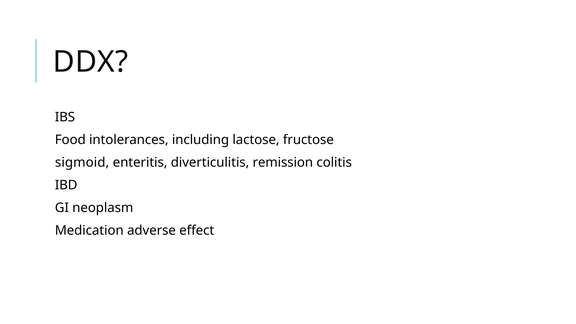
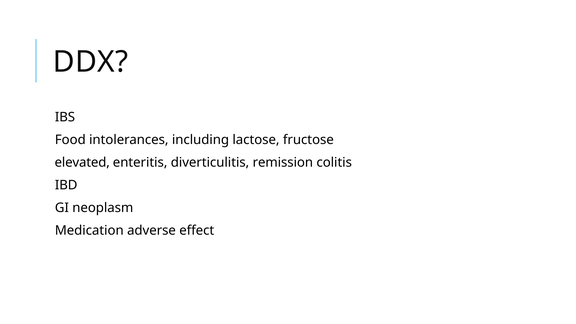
sigmoid: sigmoid -> elevated (82, 162)
